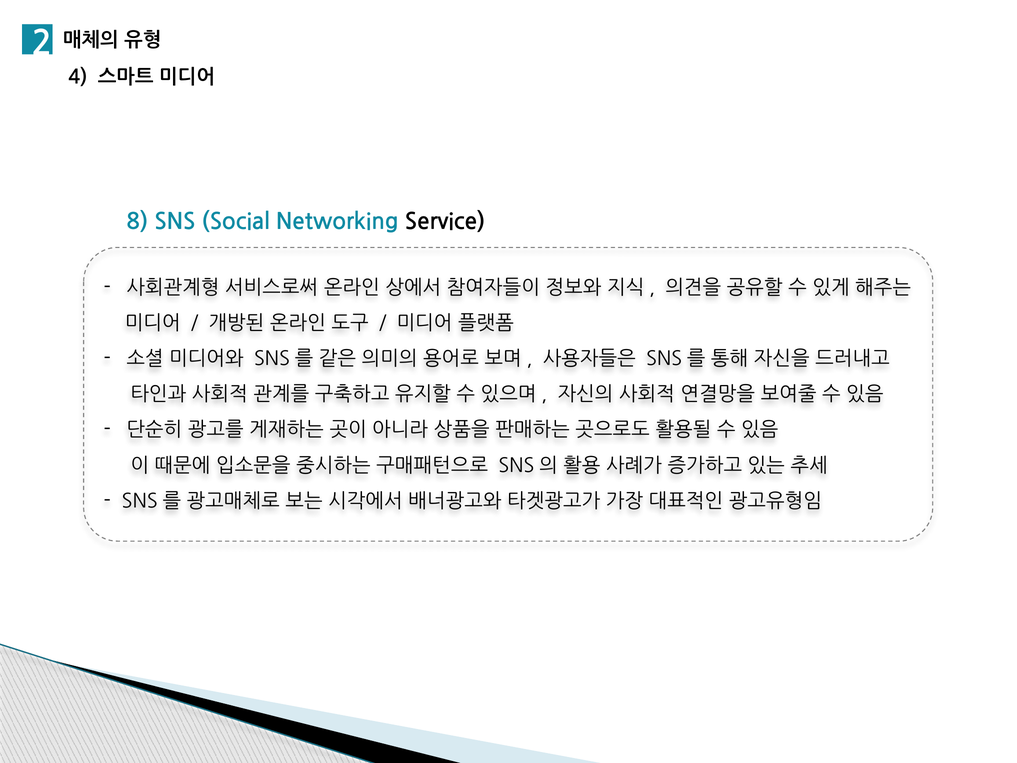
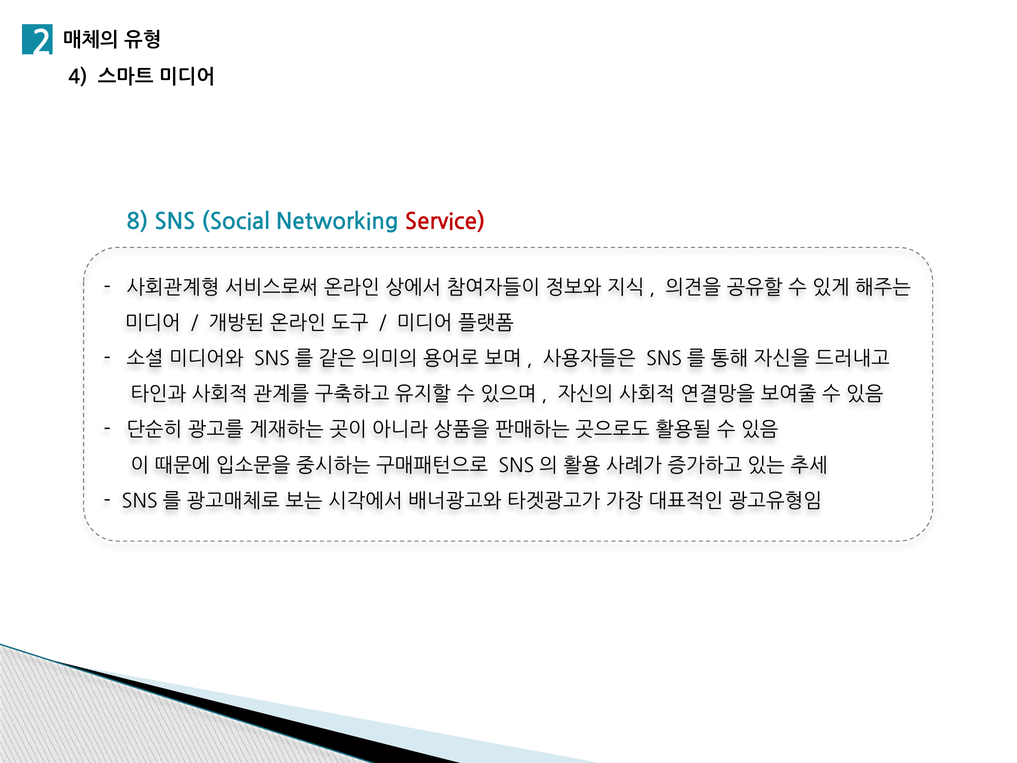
Service colour: black -> red (445, 222)
